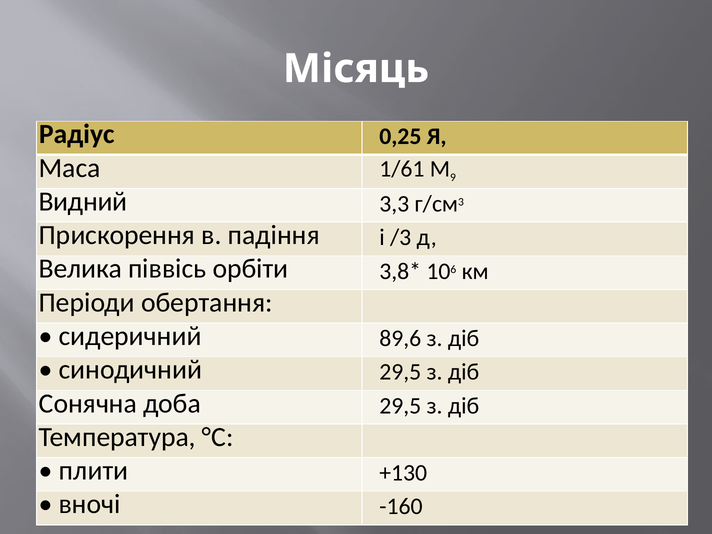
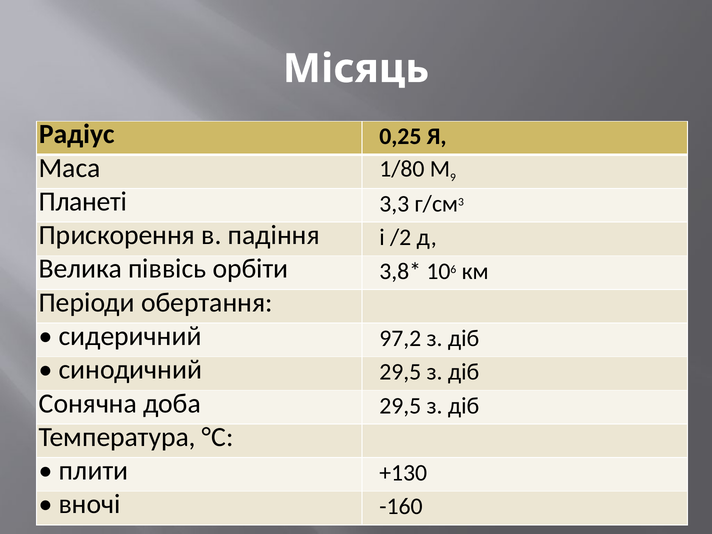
1/61: 1/61 -> 1/80 (402, 169)
Видний: Видний -> Планеті (83, 202)
/3: /3 -> /2 (401, 238)
89,6: 89,6 -> 97,2 (400, 338)
